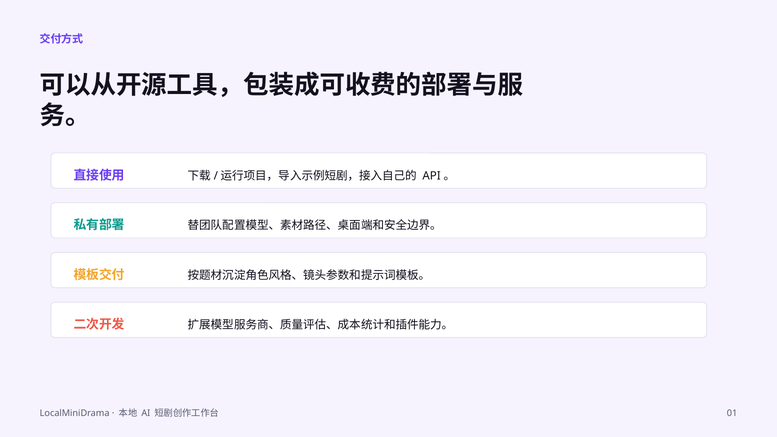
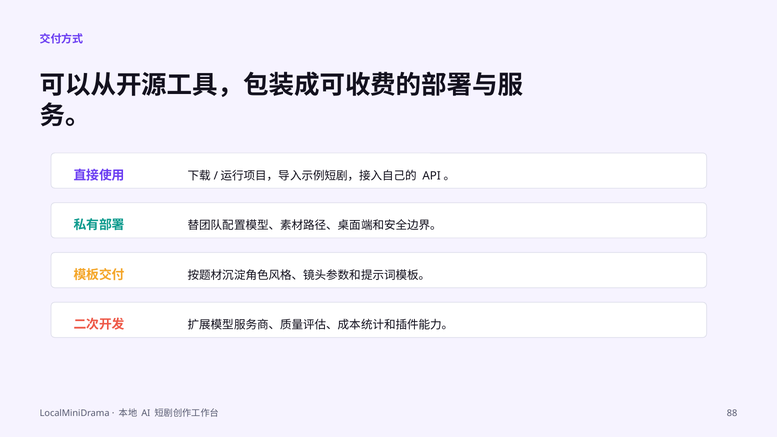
01: 01 -> 88 (732, 413)
